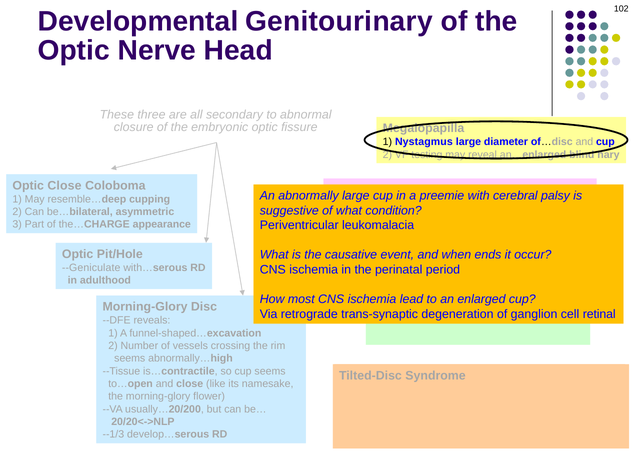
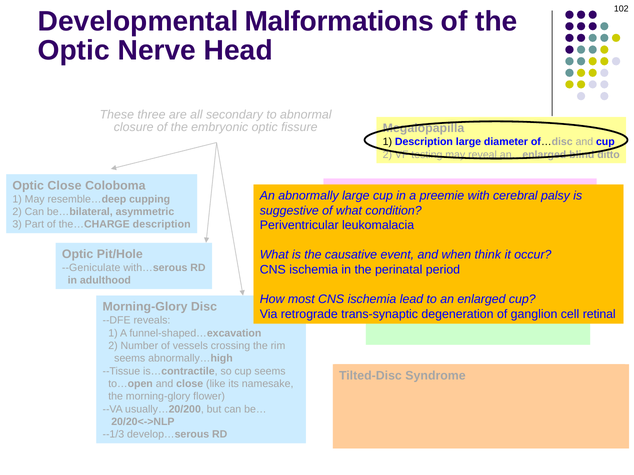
Genitourinary: Genitourinary -> Malformations (339, 22)
1 Nystagmus: Nystagmus -> Description (424, 142)
nary: nary -> ditto (608, 155)
the…CHARGE appearance: appearance -> description (162, 225)
when ends: ends -> think (488, 255)
